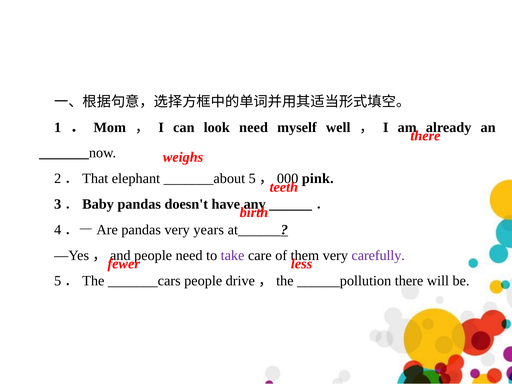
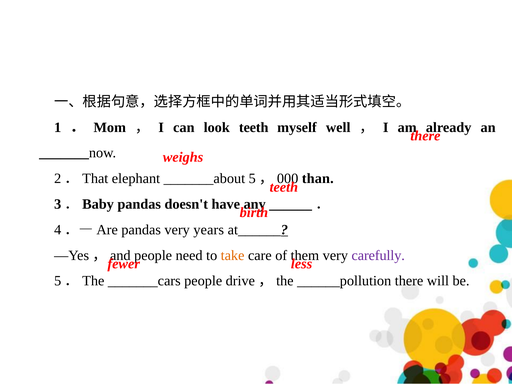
look need: need -> teeth (254, 127)
pink: pink -> than (318, 179)
take colour: purple -> orange (233, 255)
